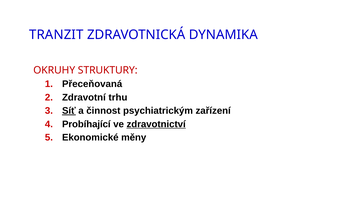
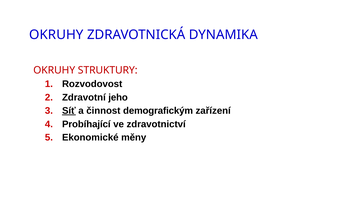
TRANZIT: TRANZIT -> OKRUHY (56, 35)
Přeceňovaná: Přeceňovaná -> Rozvodovost (92, 84)
trhu: trhu -> jeho (118, 97)
psychiatrickým: psychiatrickým -> demografickým (158, 111)
zdravotnictví underline: present -> none (156, 124)
